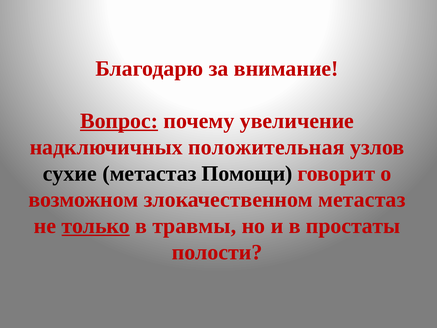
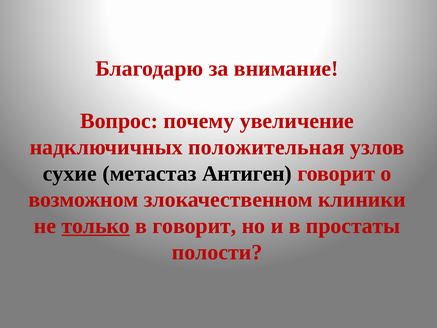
Вопрос underline: present -> none (119, 121)
Помощи: Помощи -> Антиген (247, 173)
злокачественном метастаз: метастаз -> клиники (362, 200)
в травмы: травмы -> говорит (194, 226)
